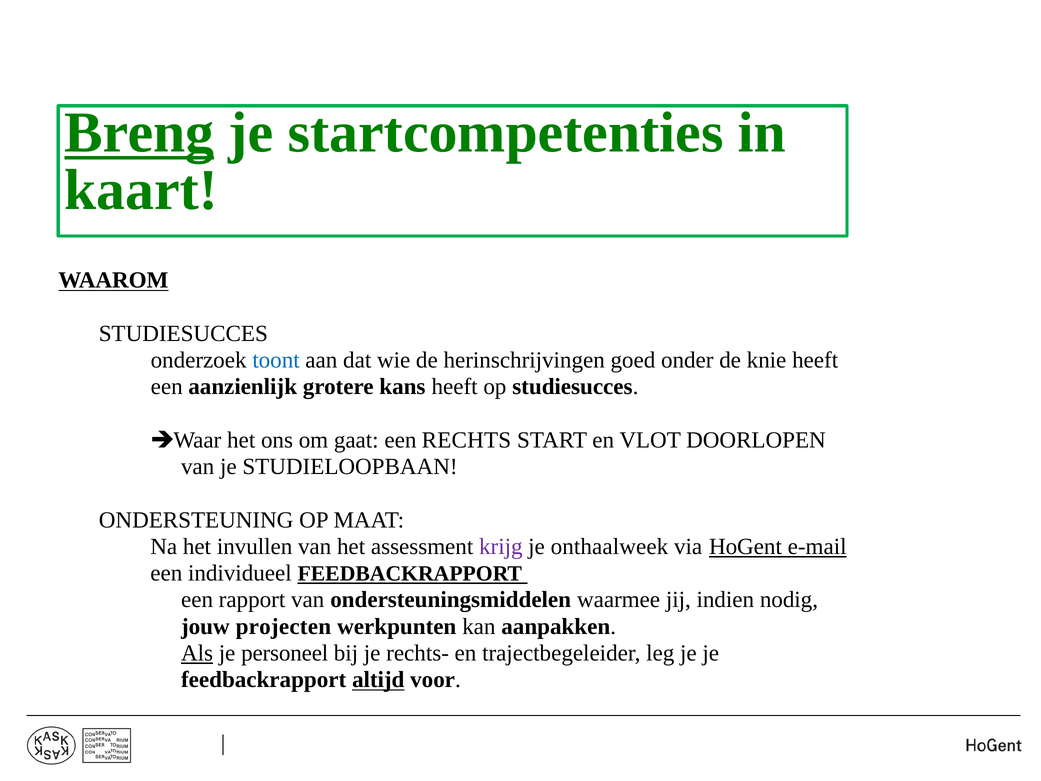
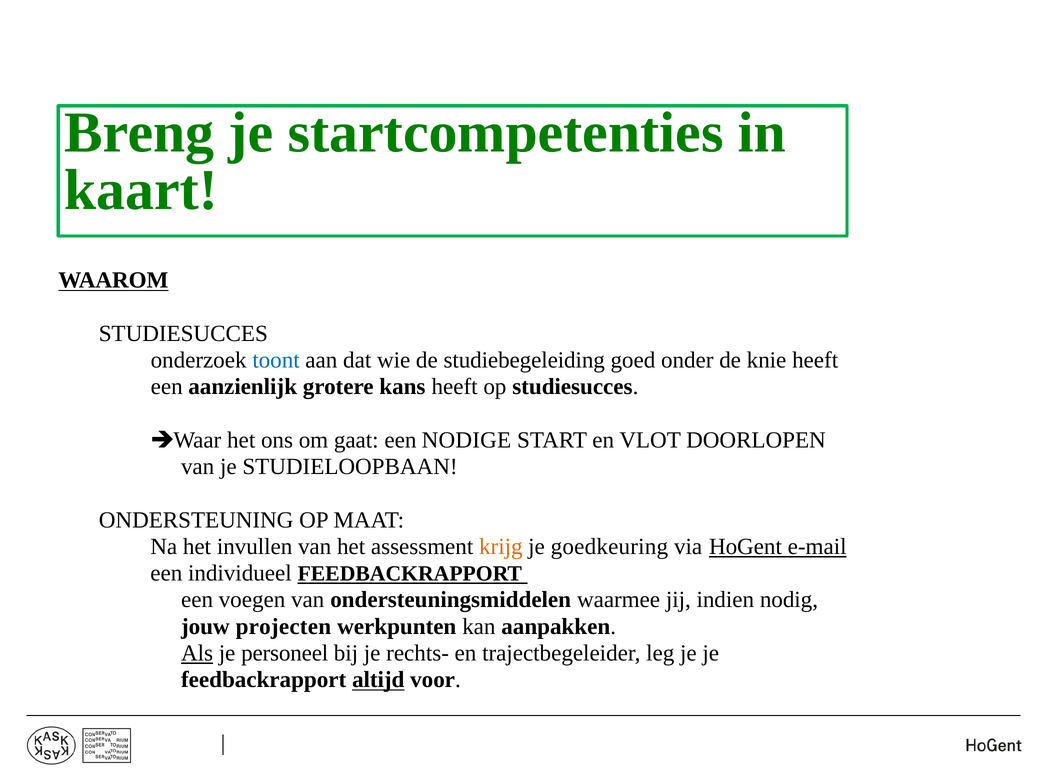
Breng underline: present -> none (139, 133)
herinschrijvingen: herinschrijvingen -> studiebegeleiding (524, 360)
RECHTS: RECHTS -> NODIGE (466, 440)
krijg colour: purple -> orange (501, 546)
onthaalweek: onthaalweek -> goedkeuring (609, 546)
rapport: rapport -> voegen (252, 600)
